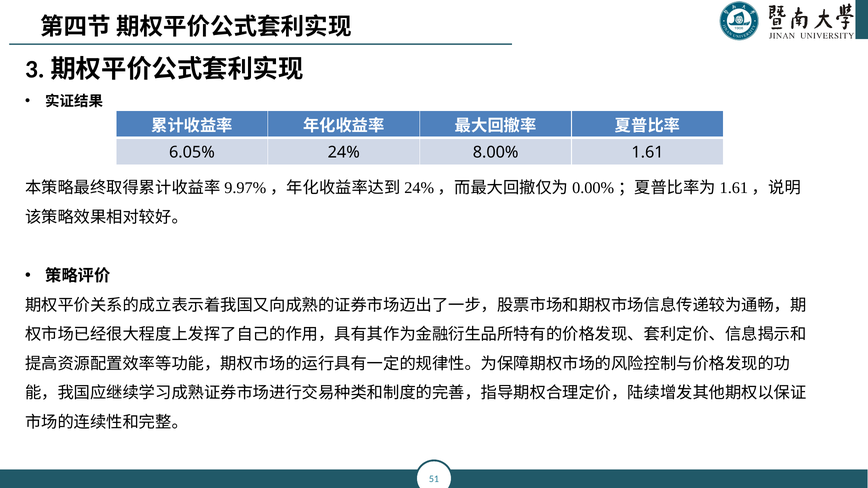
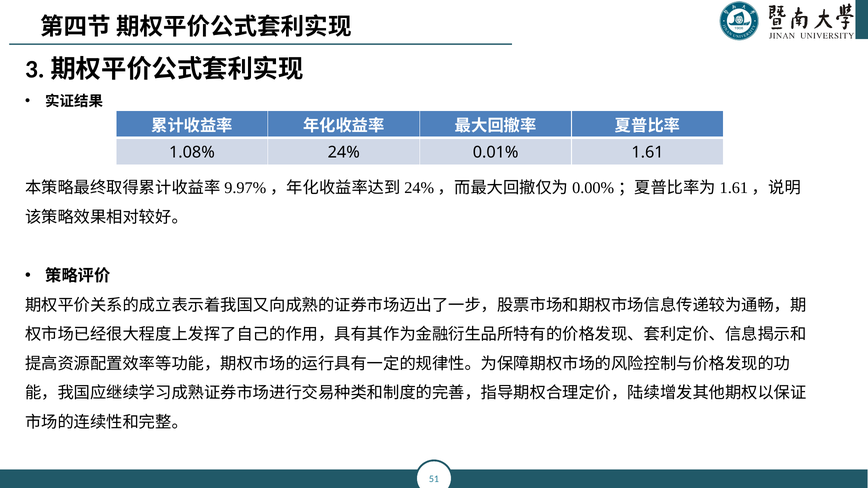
6.05%: 6.05% -> 1.08% (192, 152)
8.00%: 8.00% -> 0.01% (496, 152)
